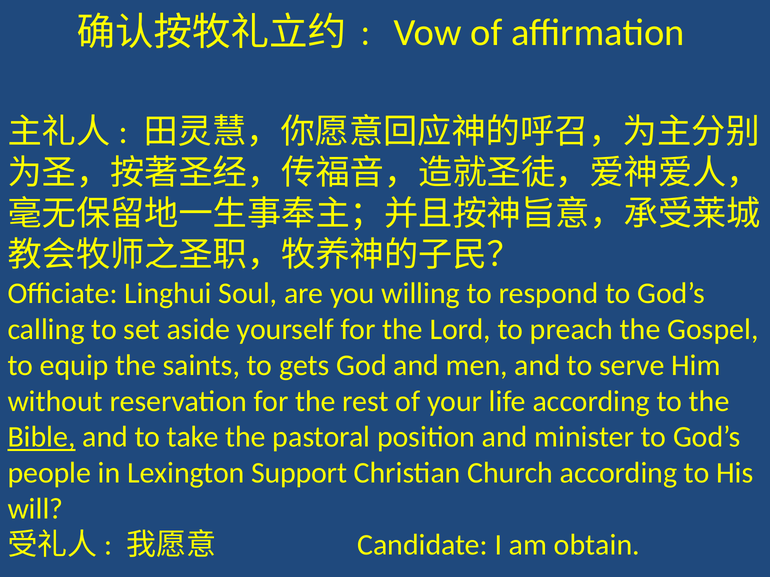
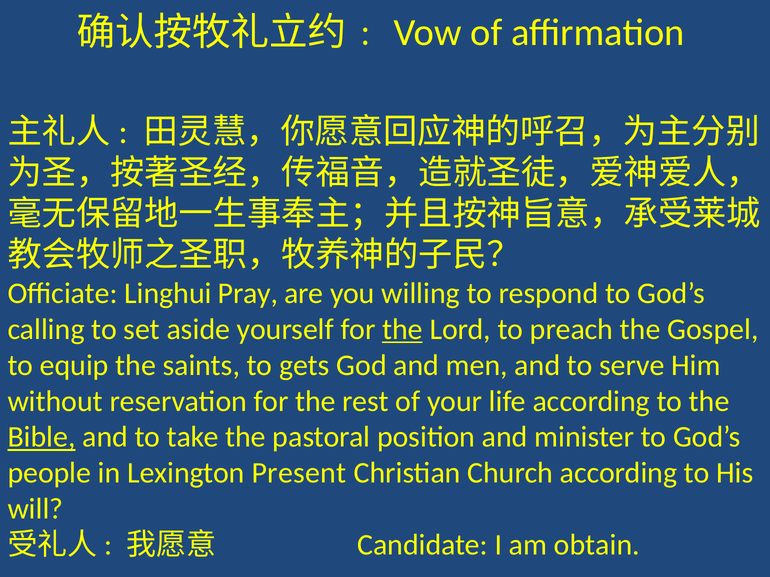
Soul: Soul -> Pray (248, 294)
the underline: none -> present (402, 330)
Support: Support -> Present (299, 473)
